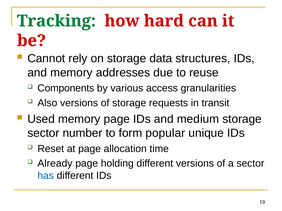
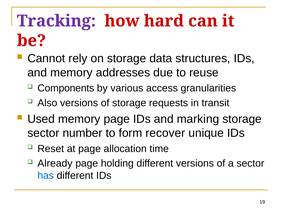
Tracking colour: green -> purple (56, 21)
medium: medium -> marking (198, 119)
popular: popular -> recover (165, 133)
